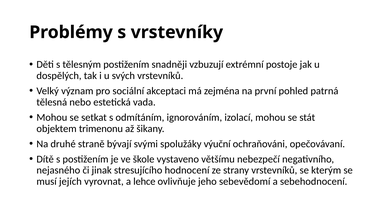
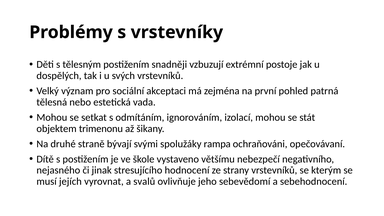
výuční: výuční -> rampa (217, 144)
lehce: lehce -> svalů (144, 182)
